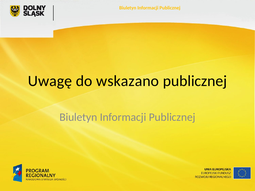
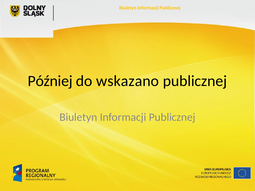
Uwagę: Uwagę -> Później (50, 81)
